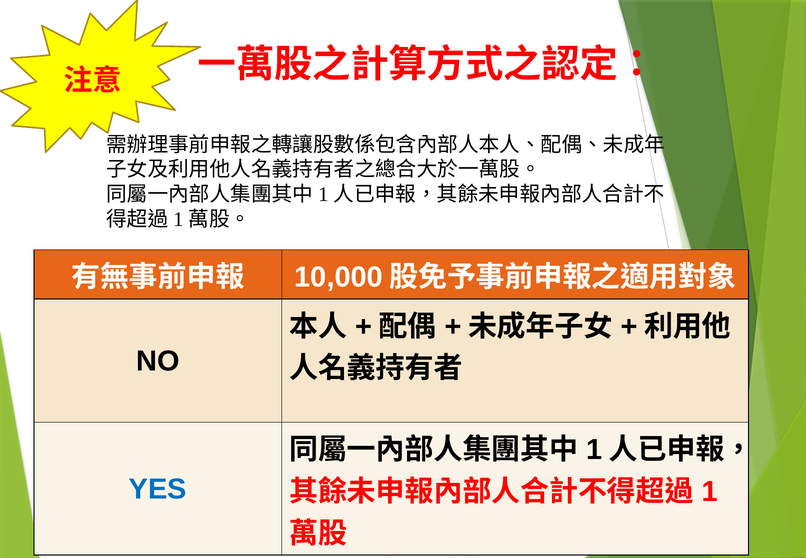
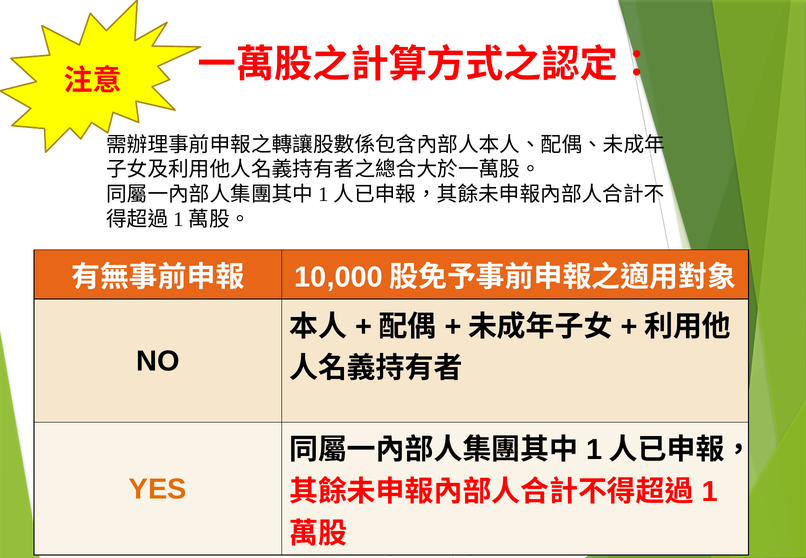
YES colour: blue -> orange (158, 489)
